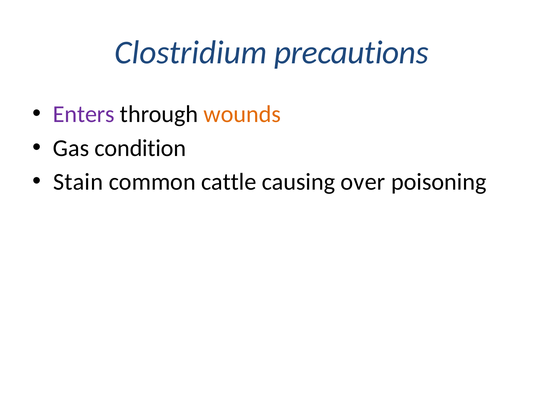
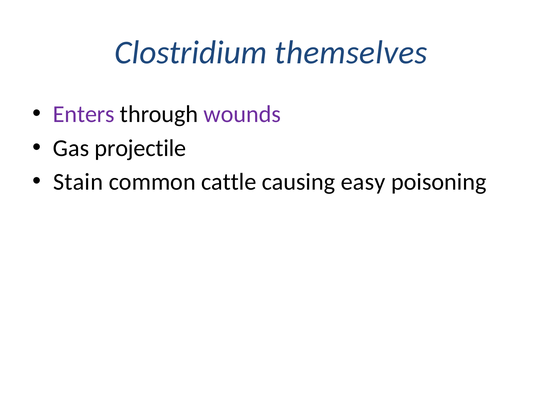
precautions: precautions -> themselves (351, 53)
wounds colour: orange -> purple (242, 114)
condition: condition -> projectile (140, 148)
over: over -> easy (363, 182)
